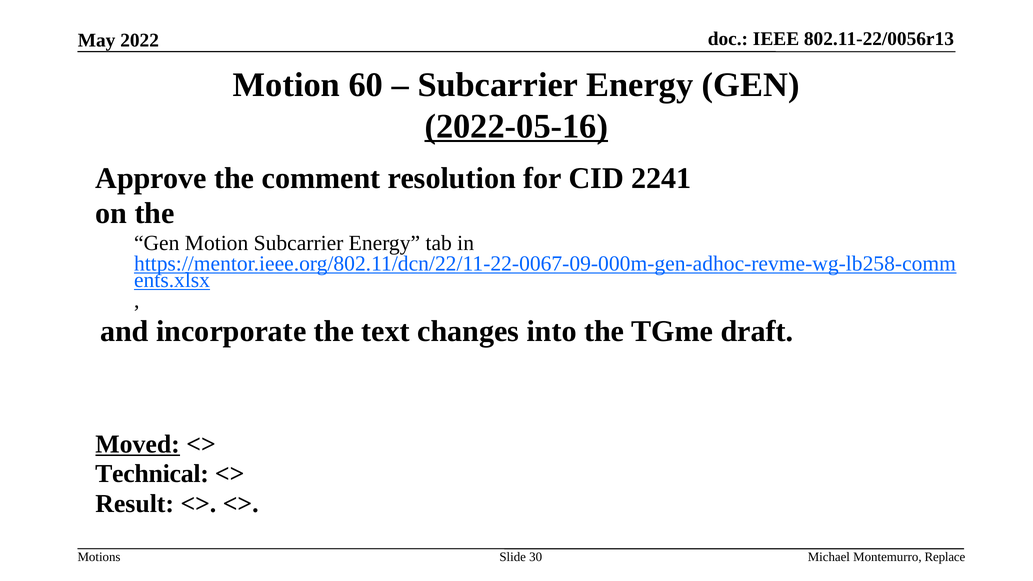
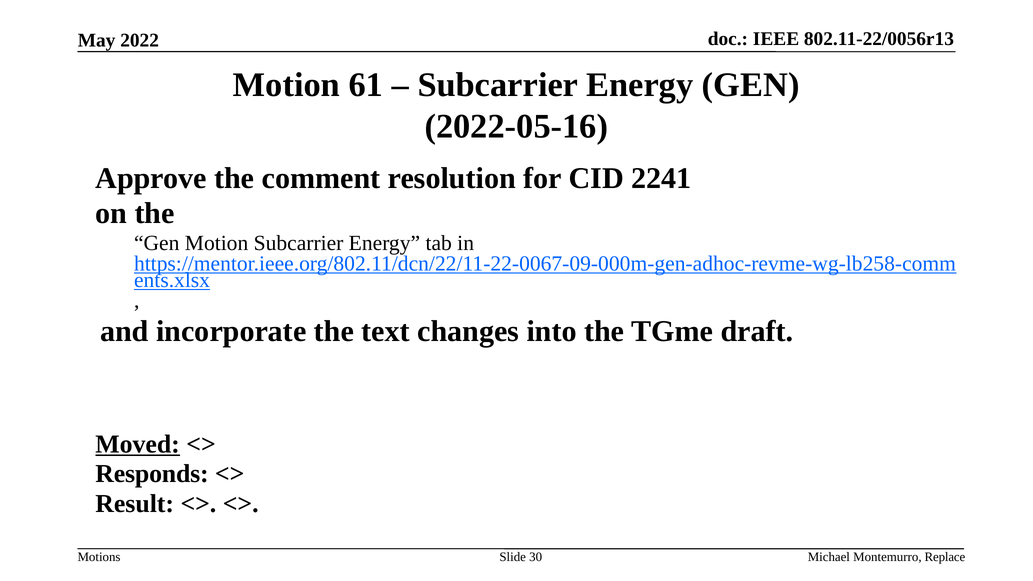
60: 60 -> 61 (366, 85)
2022-05-16 underline: present -> none (516, 126)
Technical: Technical -> Responds (152, 474)
